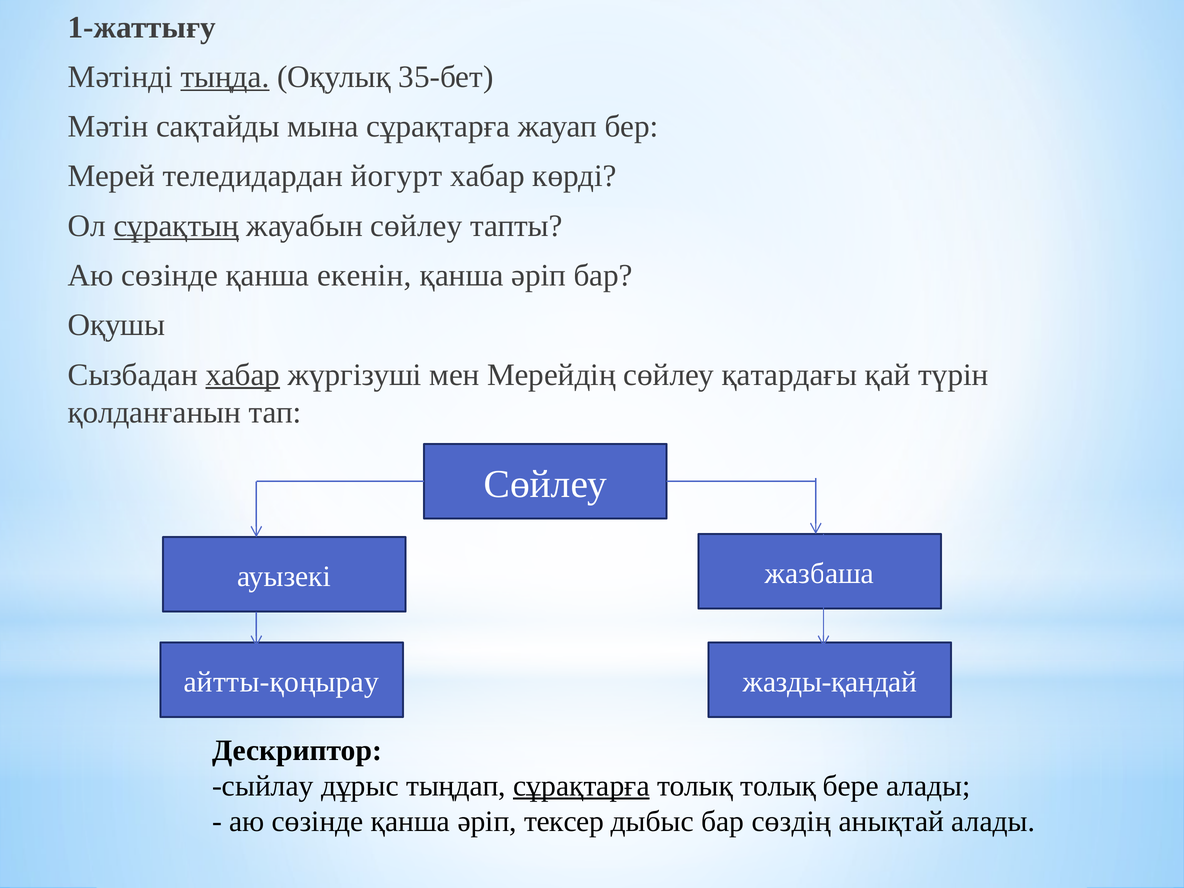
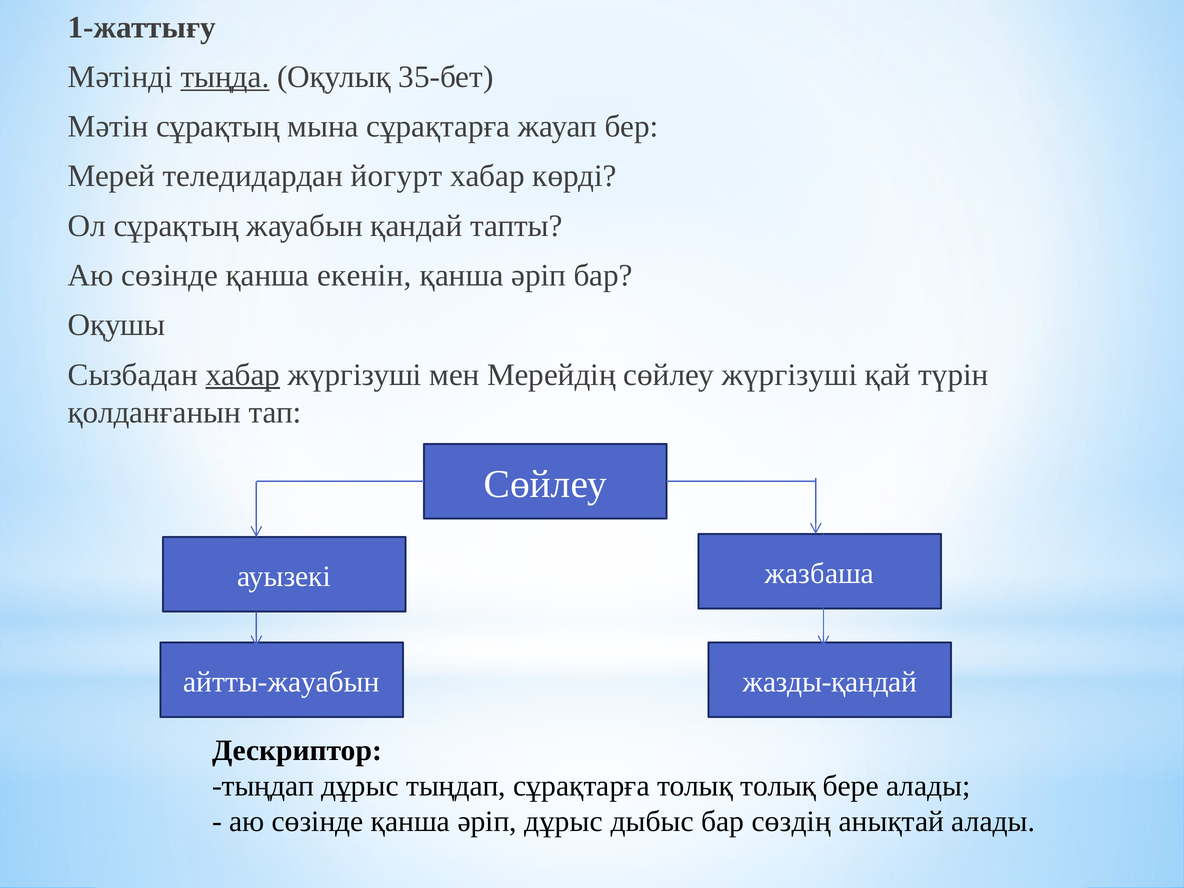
Мәтін сақтайды: сақтайды -> сұрақтың (218, 127)
сұрақтың underline: present -> none (176, 226)
жауабын сөйлеу: сөйлеу -> қандай (416, 226)
сөйлеу қатардағы: қатардағы -> жүргізуші (789, 375)
айтты-қоңырау: айтты-қоңырау -> айтты-жауабын (282, 682)
сыйлау: сыйлау -> тыңдап (263, 786)
сұрақтарға underline: present -> none (581, 786)
әріп тексер: тексер -> дұрыс (564, 821)
